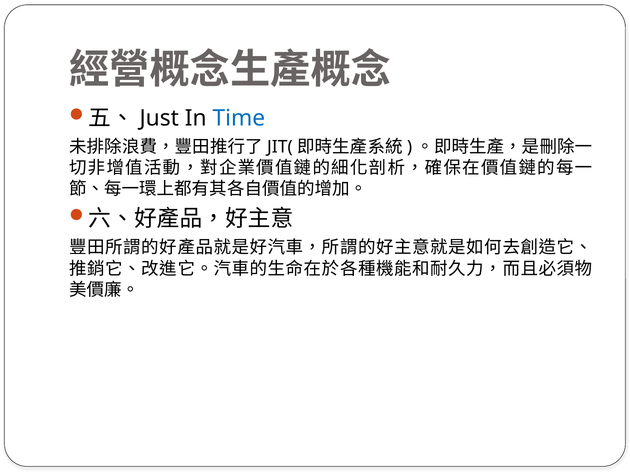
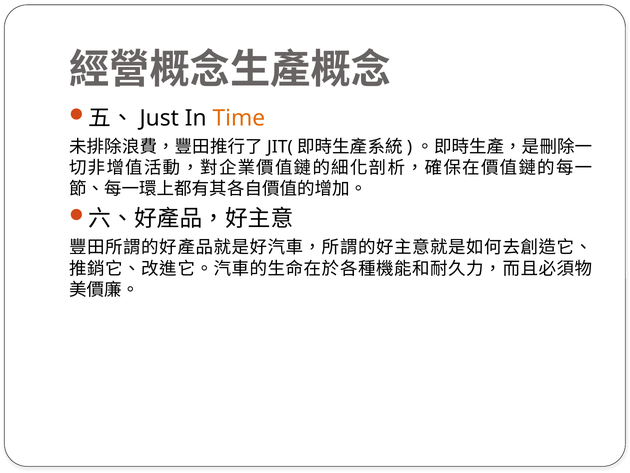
Time colour: blue -> orange (239, 118)
